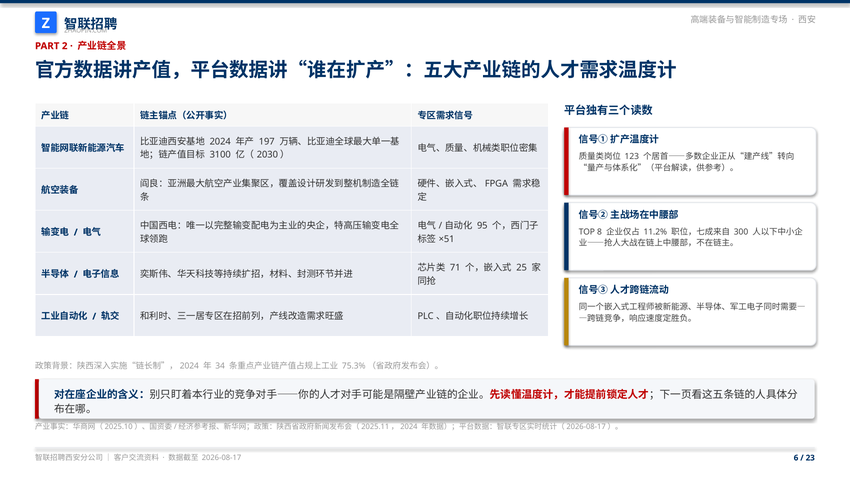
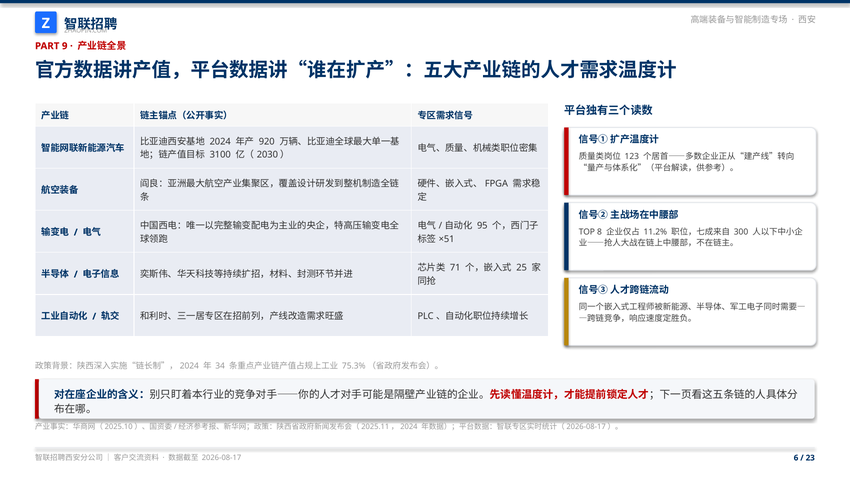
2: 2 -> 9 (65, 46)
197: 197 -> 920 (267, 142)
